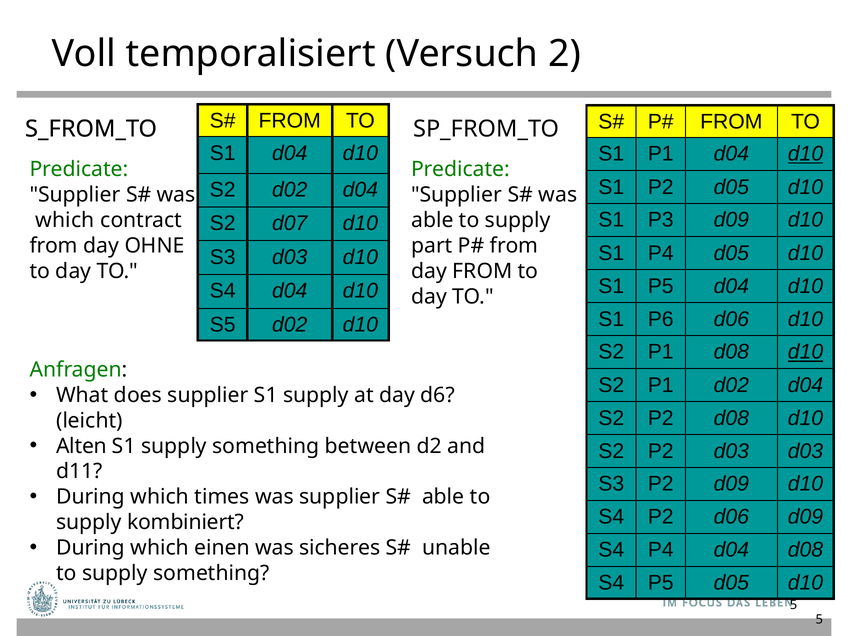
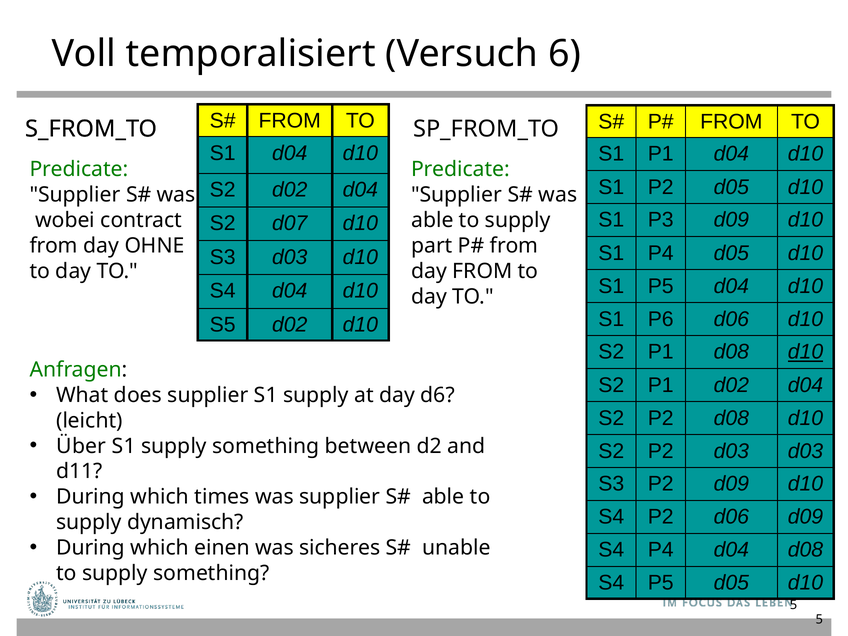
2: 2 -> 6 (564, 54)
d10 underline: present -> none (806, 154)
which: which -> wobei (65, 220)
Alten: Alten -> Über (81, 446)
kombiniert: kombiniert -> dynamisch (185, 522)
